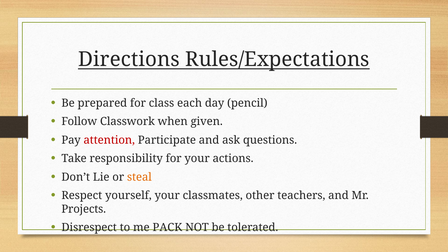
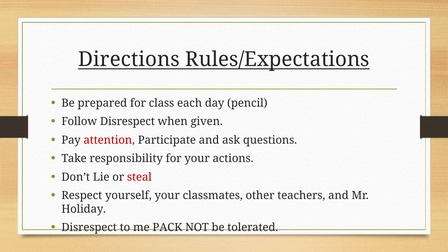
Follow Classwork: Classwork -> Disrespect (127, 122)
steal colour: orange -> red (139, 177)
Projects: Projects -> Holiday (84, 209)
